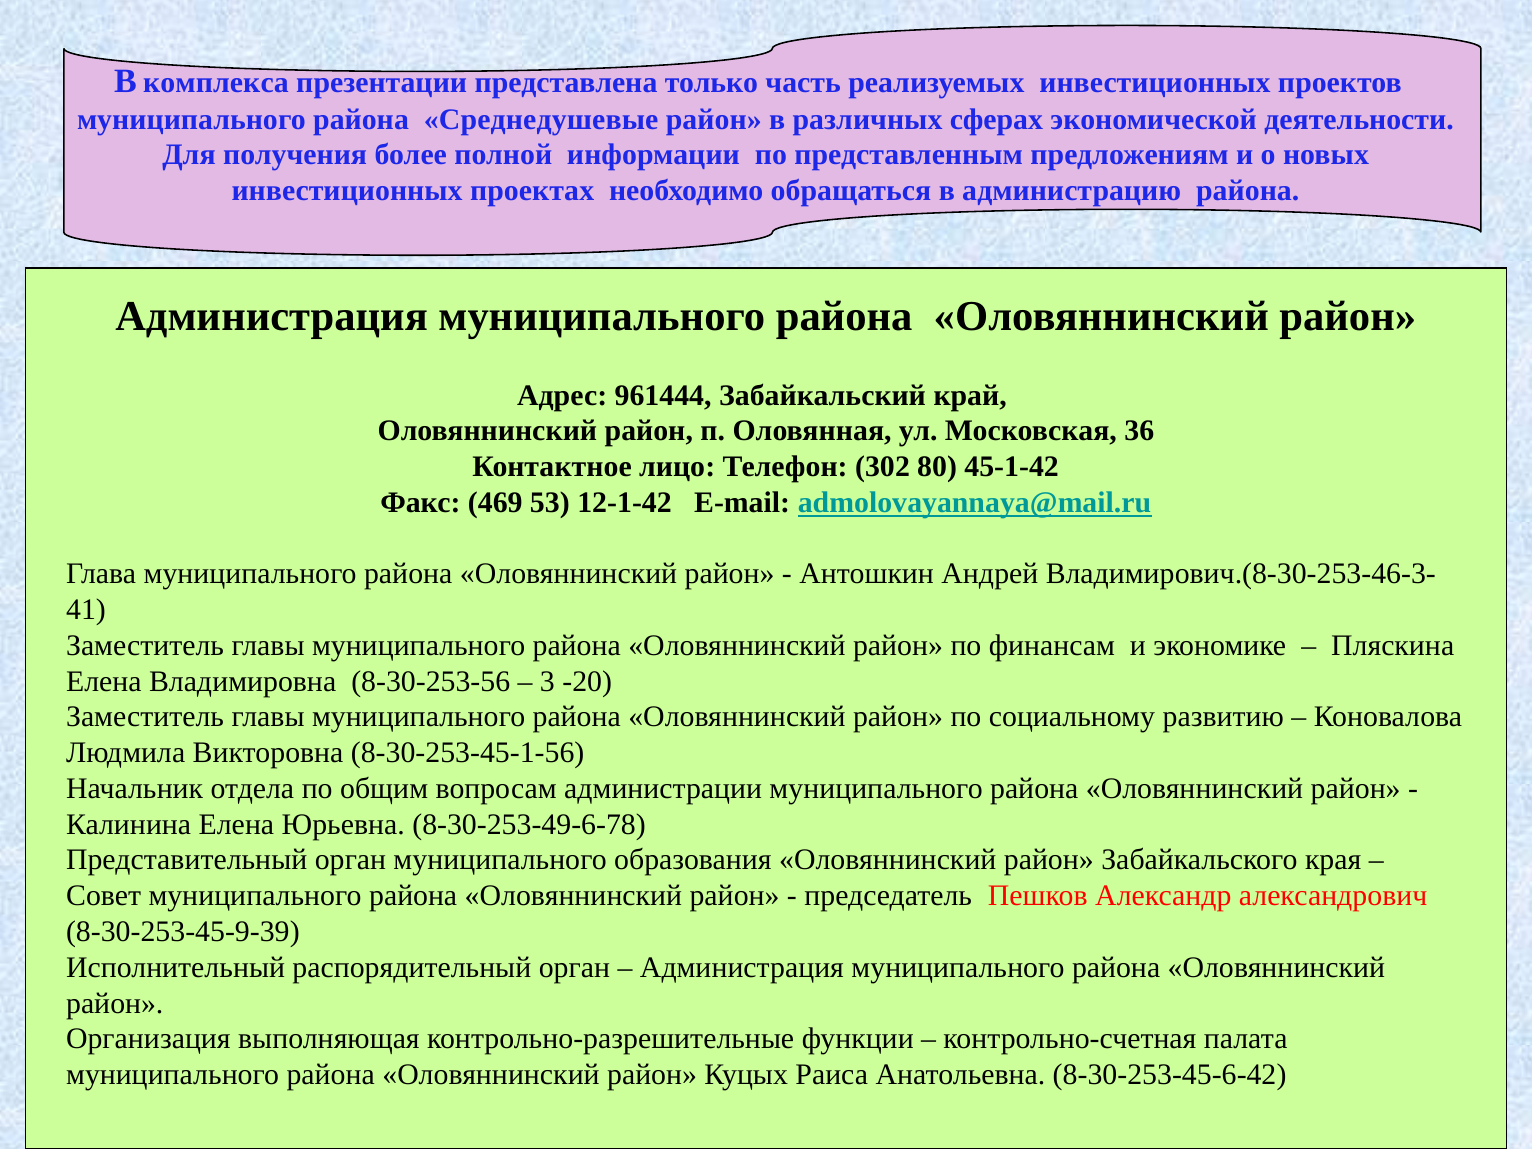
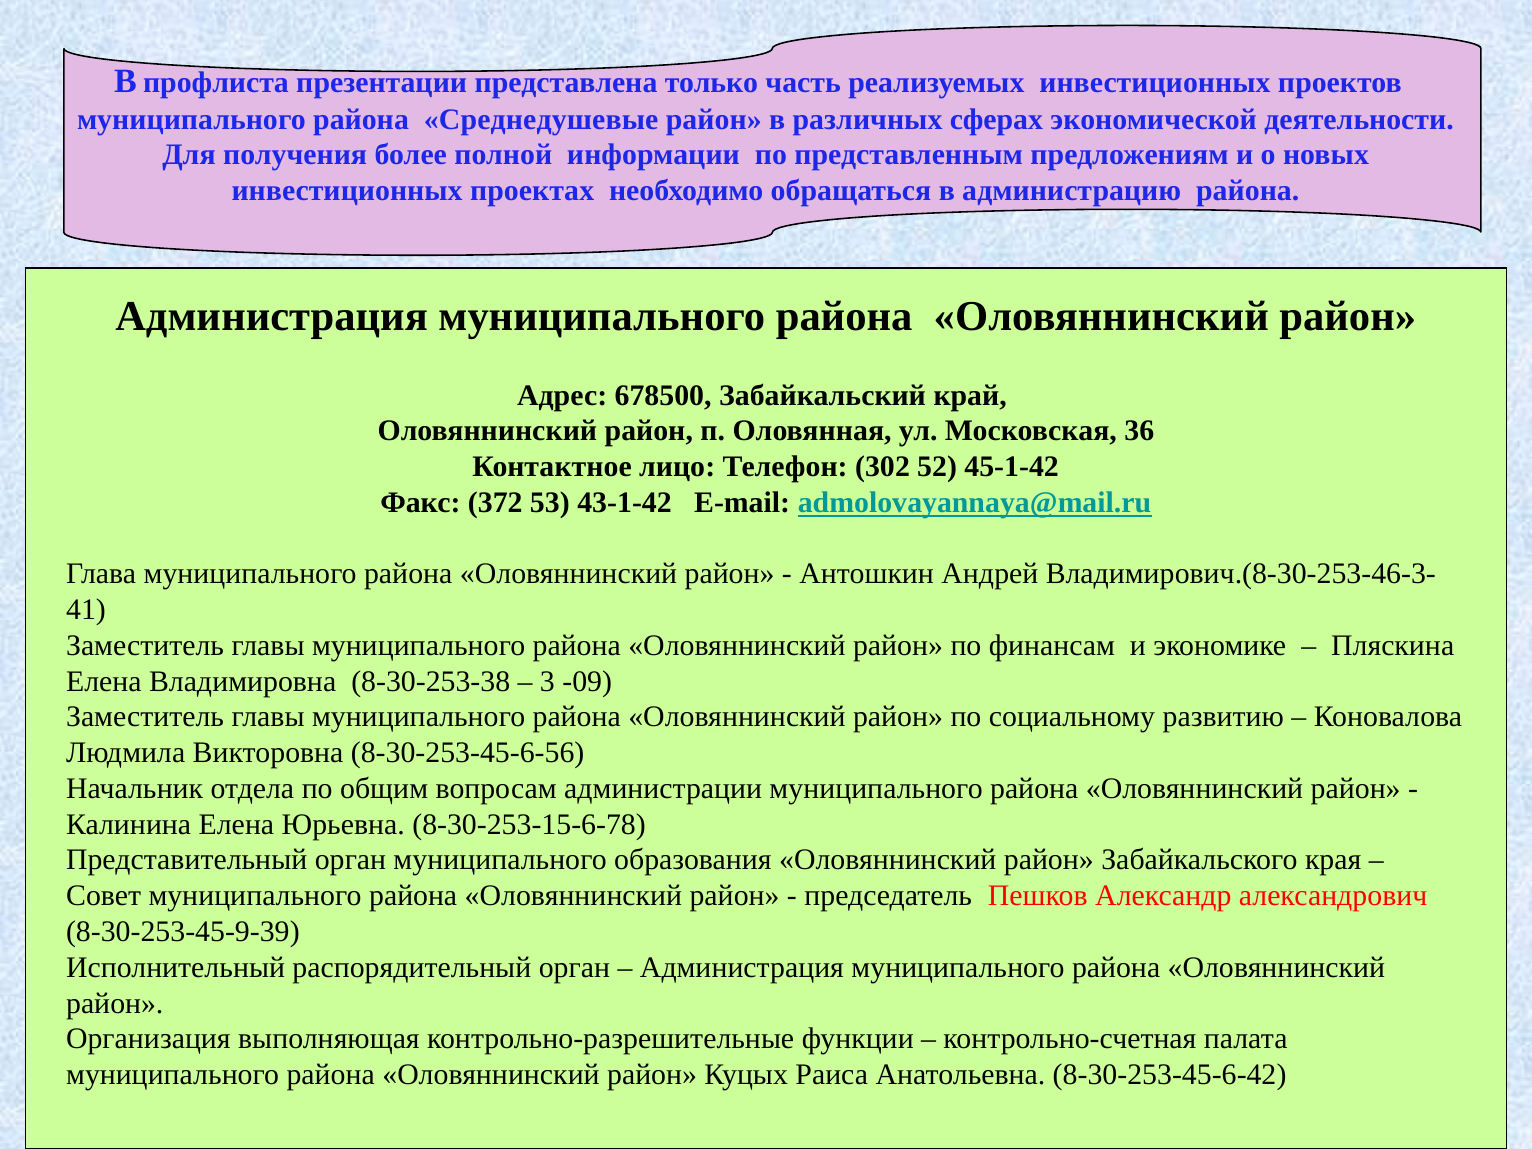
комплекса: комплекса -> профлиста (216, 83)
961444: 961444 -> 678500 (663, 395)
80: 80 -> 52 (937, 467)
469: 469 -> 372 (495, 502)
12-1-42: 12-1-42 -> 43-1-42 (625, 502)
8-30-253-56: 8-30-253-56 -> 8-30-253-38 (431, 681)
-20: -20 -> -09 (587, 681)
8-30-253-45-1-56: 8-30-253-45-1-56 -> 8-30-253-45-6-56 (468, 753)
8-30-253-49-6-78: 8-30-253-49-6-78 -> 8-30-253-15-6-78 (529, 824)
